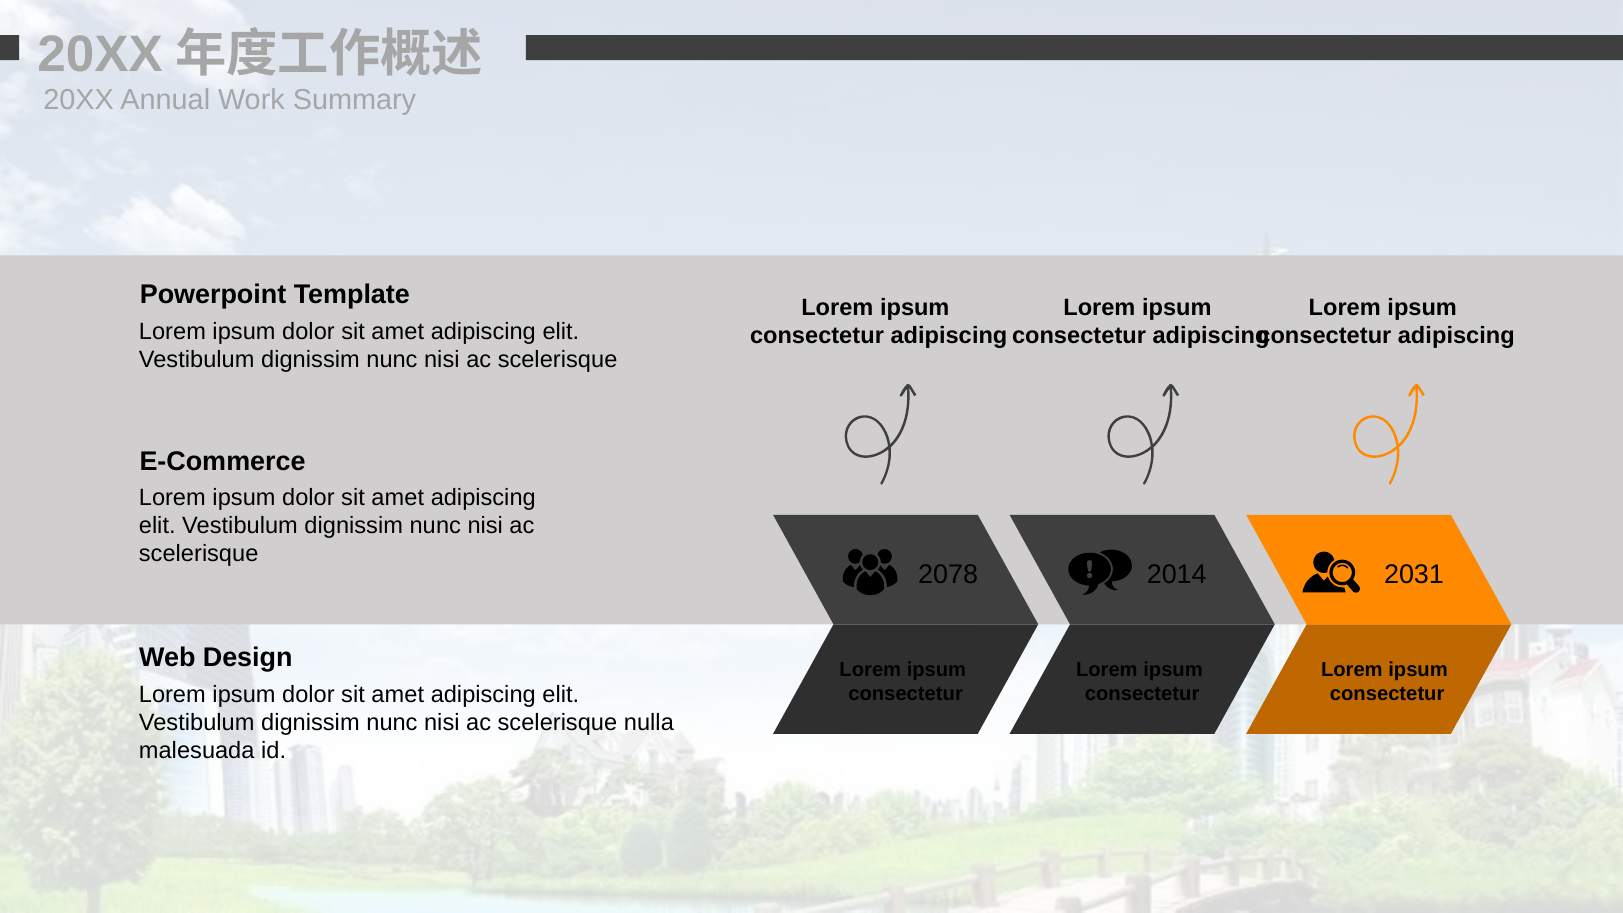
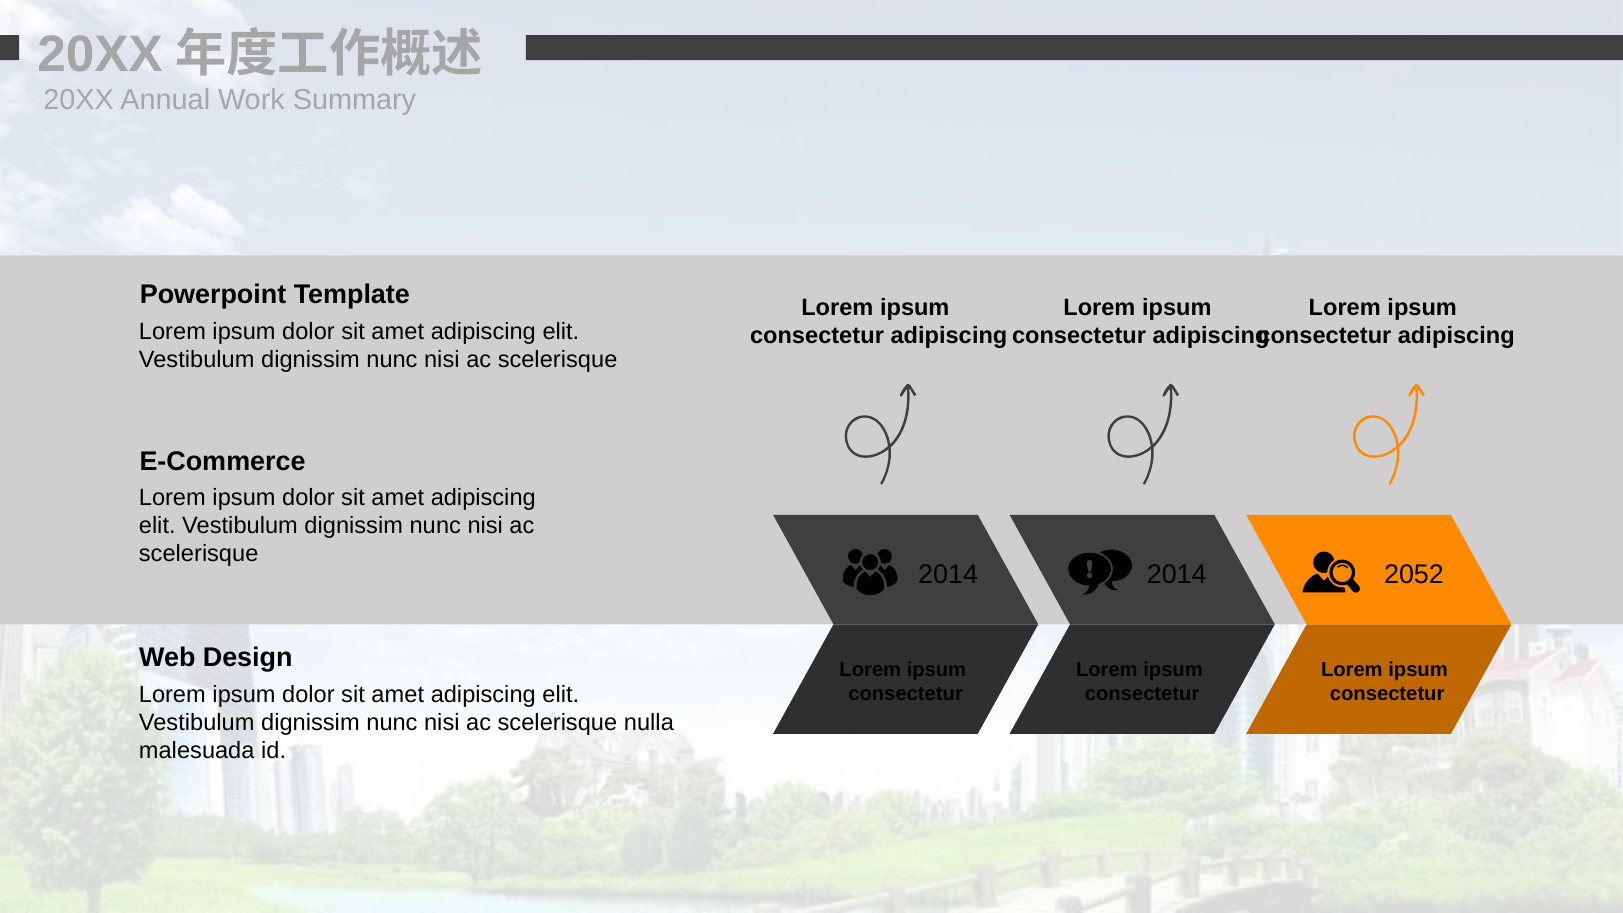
2078: 2078 -> 2014 (948, 574)
2031: 2031 -> 2052 (1414, 574)
